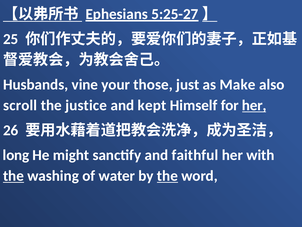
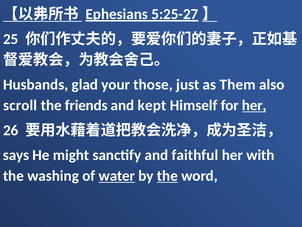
vine: vine -> glad (85, 85)
Make: Make -> Them (238, 85)
justice: justice -> friends (86, 105)
long: long -> says (16, 155)
the underline: present -> none (13, 176)
water underline: none -> present (117, 176)
